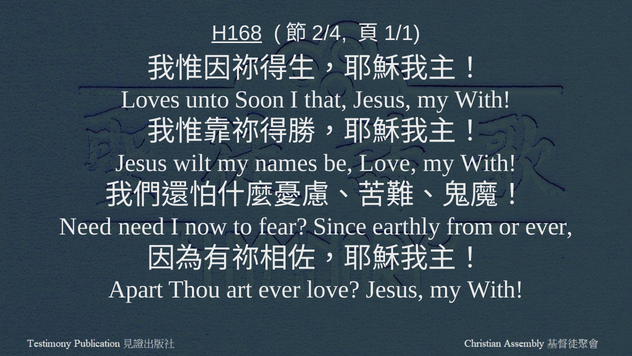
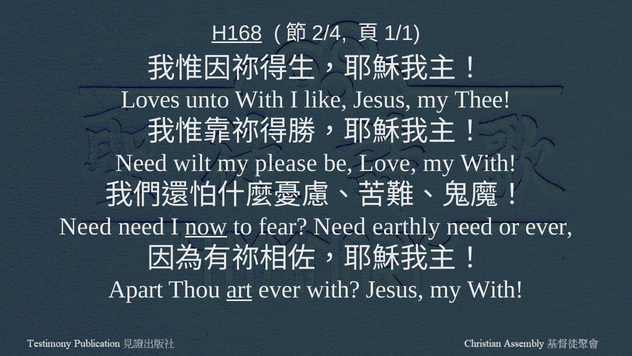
unto Soon: Soon -> With (259, 100)
that: that -> like (326, 100)
With: With -> Thee (483, 100)
Jesus: Jesus -> Need (141, 163)
names: names -> please (286, 163)
now underline: none -> present (206, 226)
fear Since: Since -> Need (340, 226)
earthly from: from -> need (470, 226)
art underline: none -> present (239, 289)
ever love: love -> with (333, 289)
